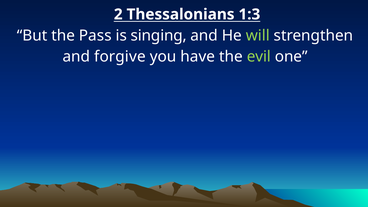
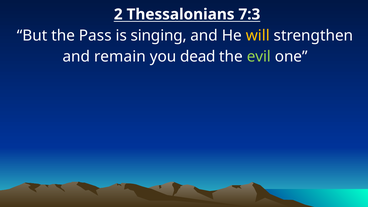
1:3: 1:3 -> 7:3 (249, 14)
will colour: light green -> yellow (258, 36)
forgive: forgive -> remain (120, 57)
have: have -> dead (198, 57)
